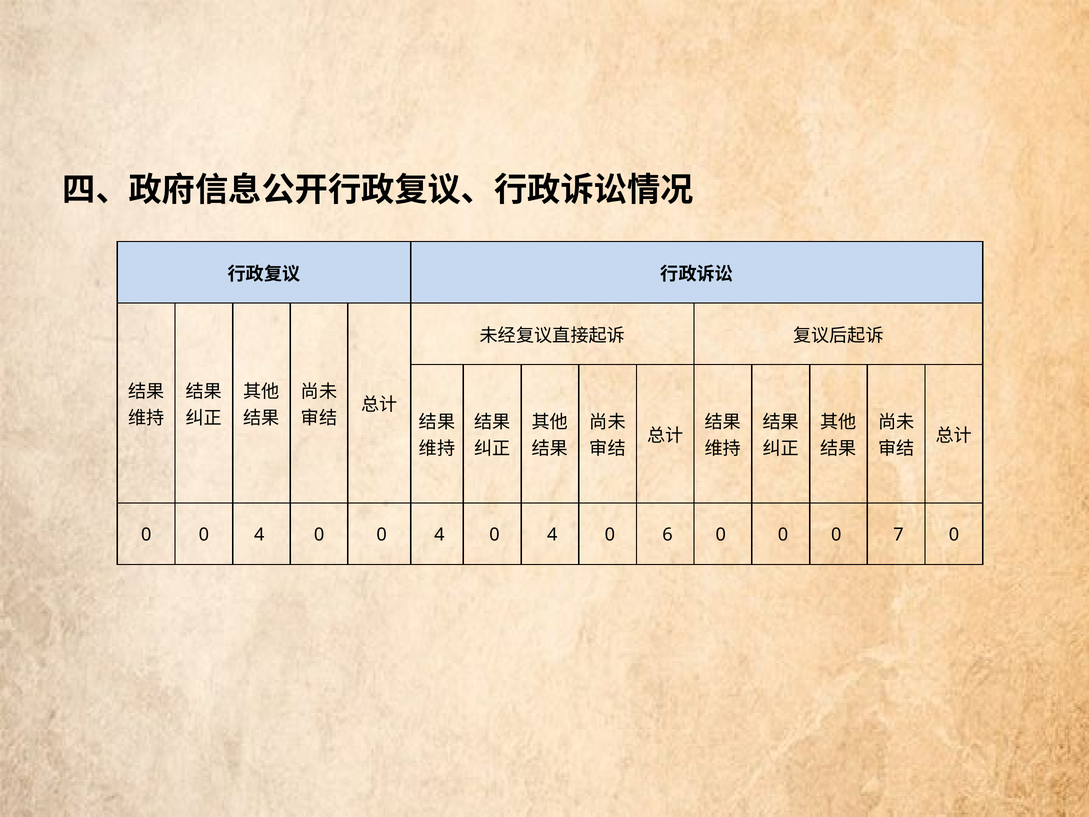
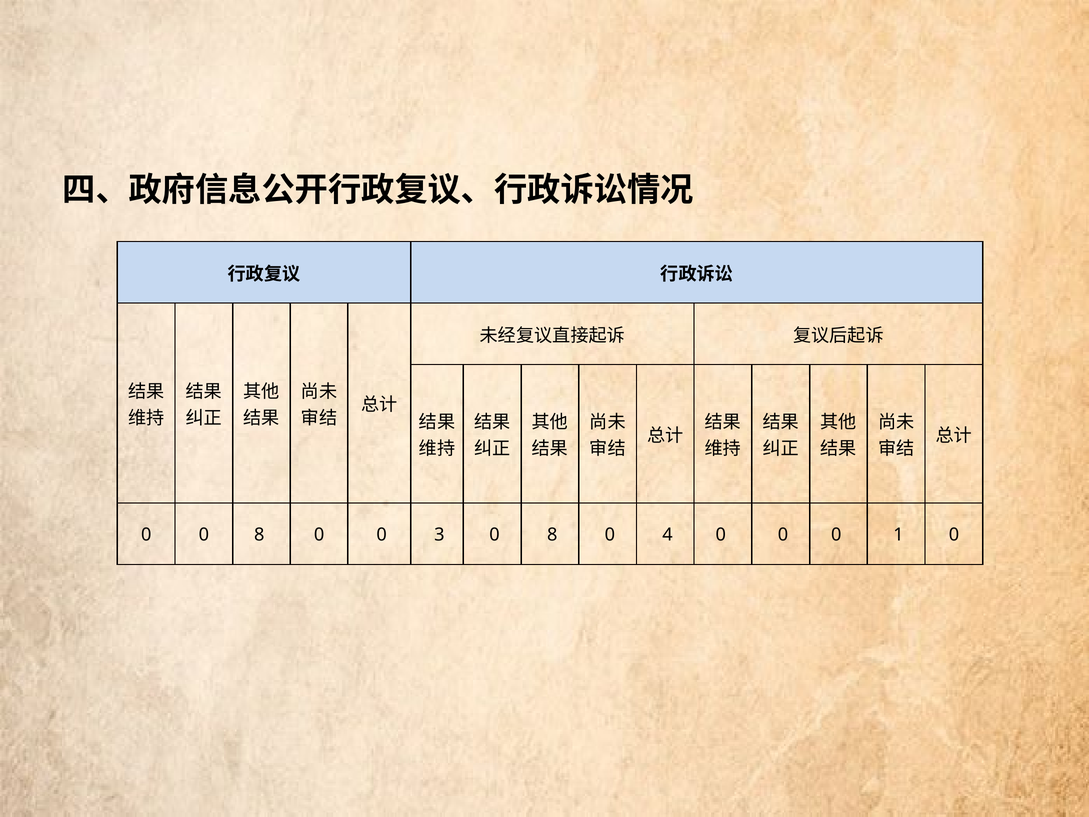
4: 4 -> 8 (259, 535)
4: 4 -> 3 (439, 535)
4: 4 -> 8 (552, 535)
6: 6 -> 4 (668, 535)
7: 7 -> 1 (899, 535)
